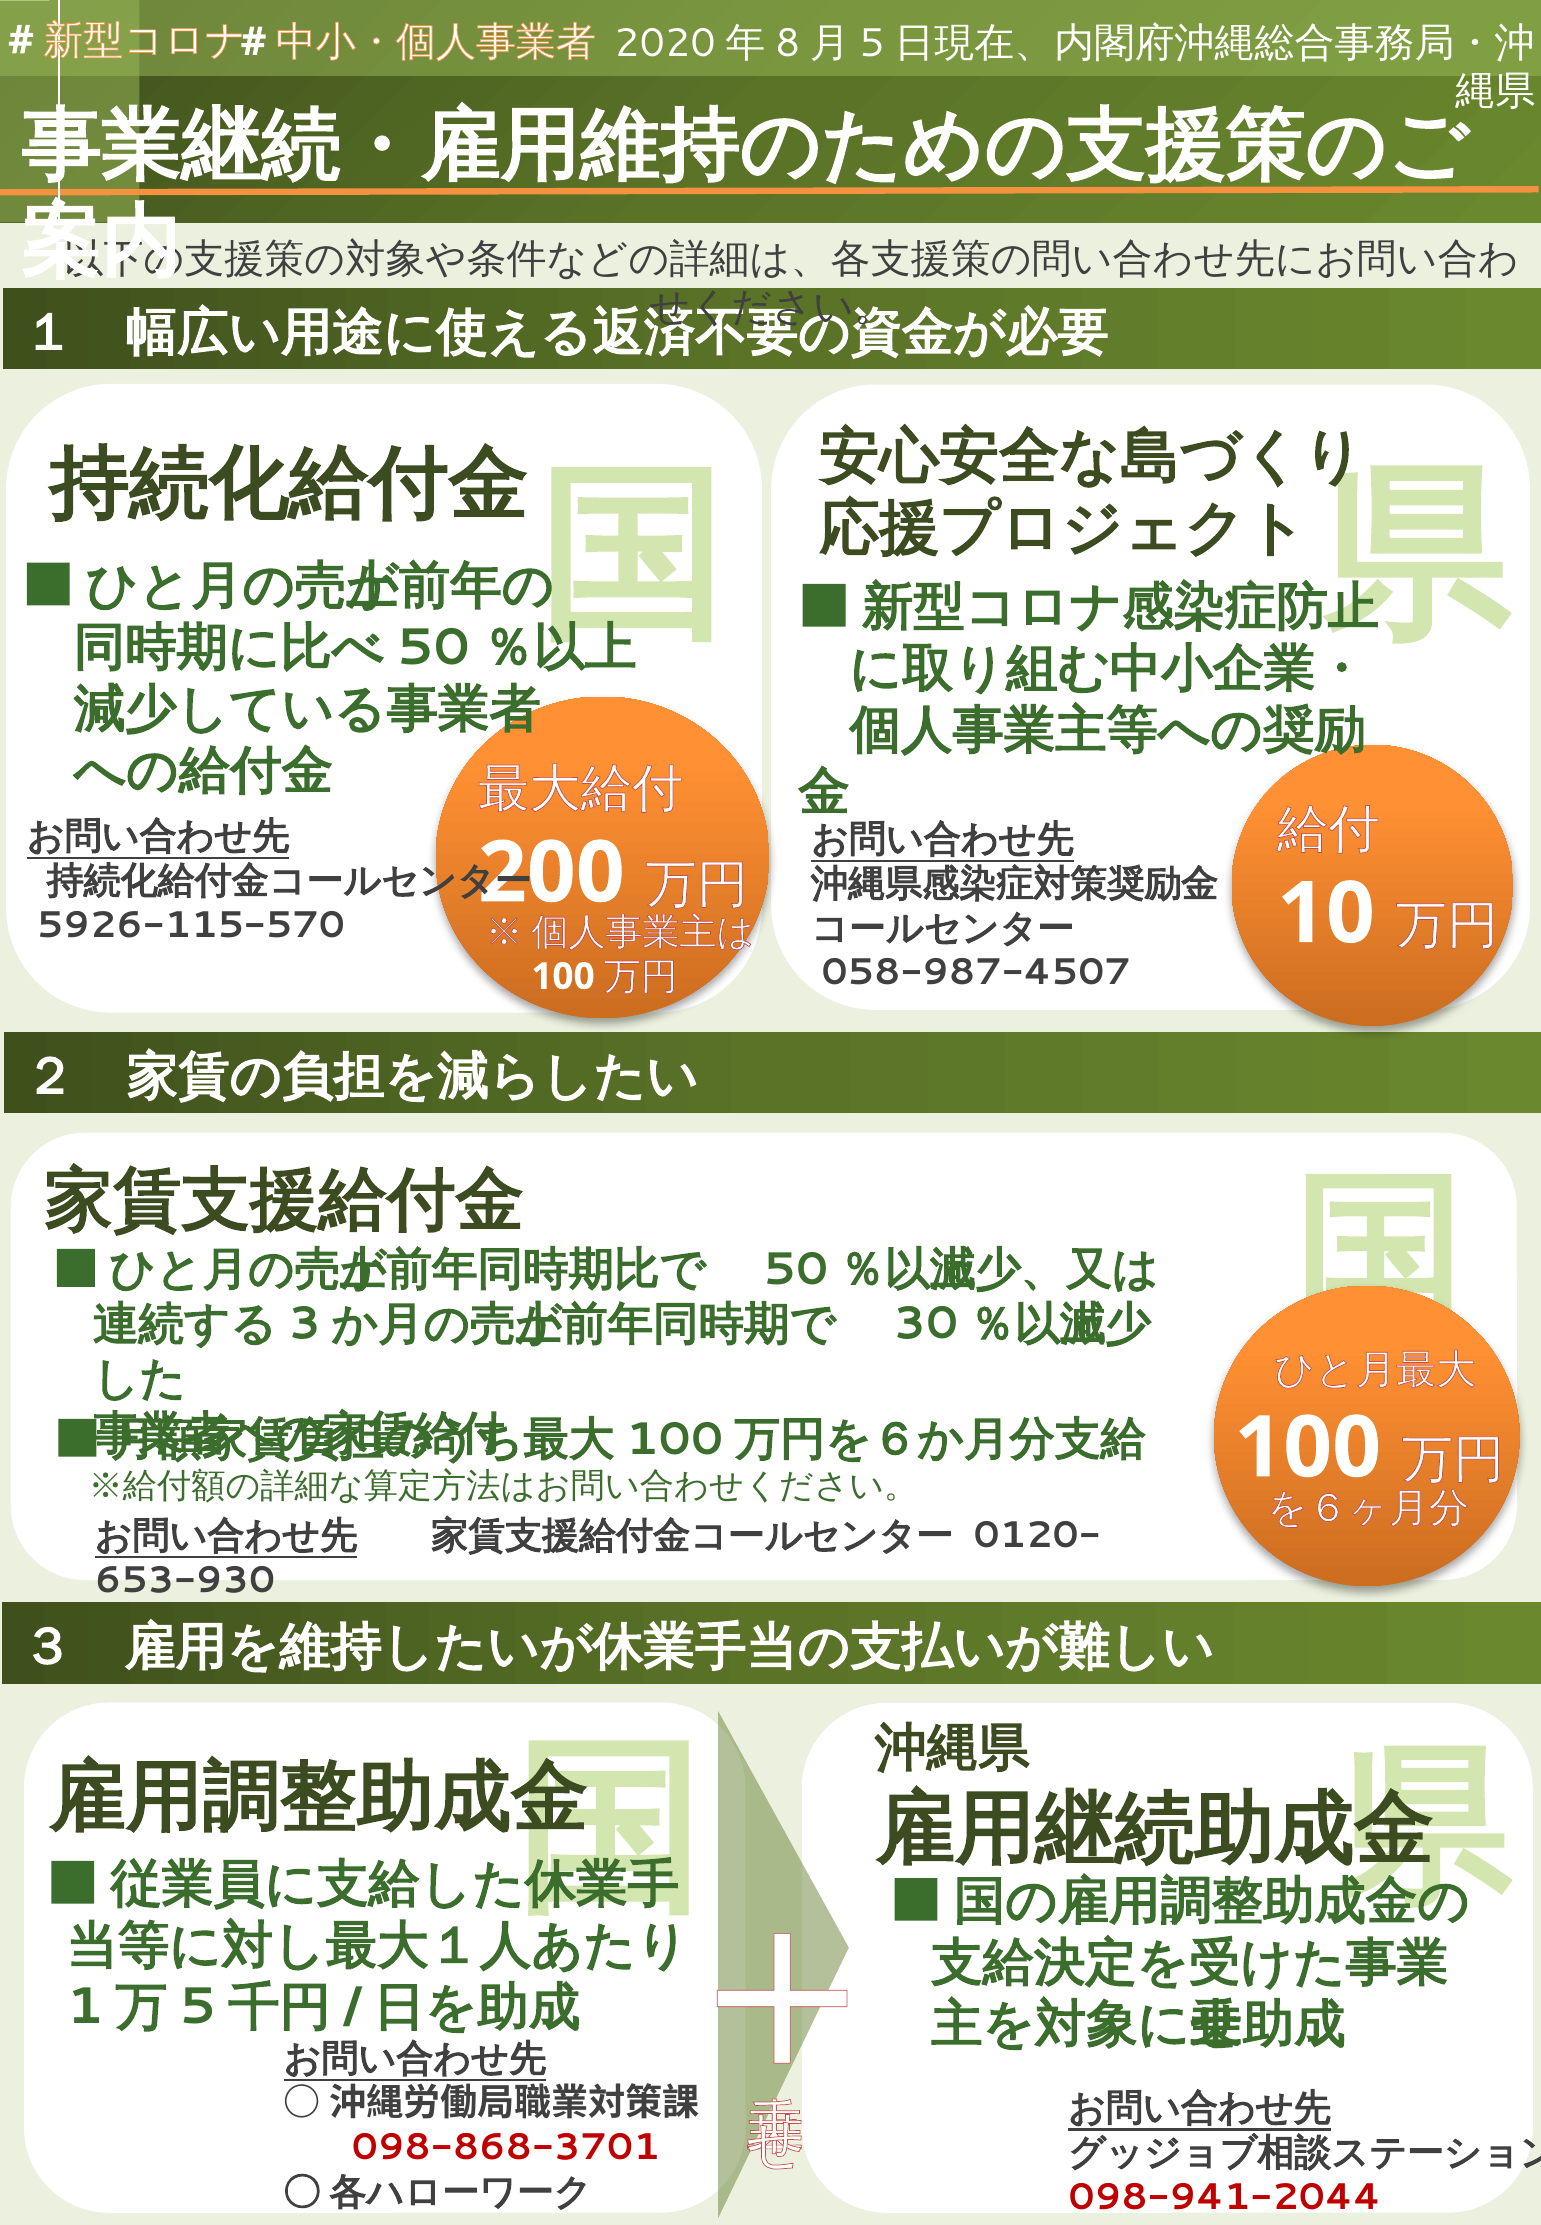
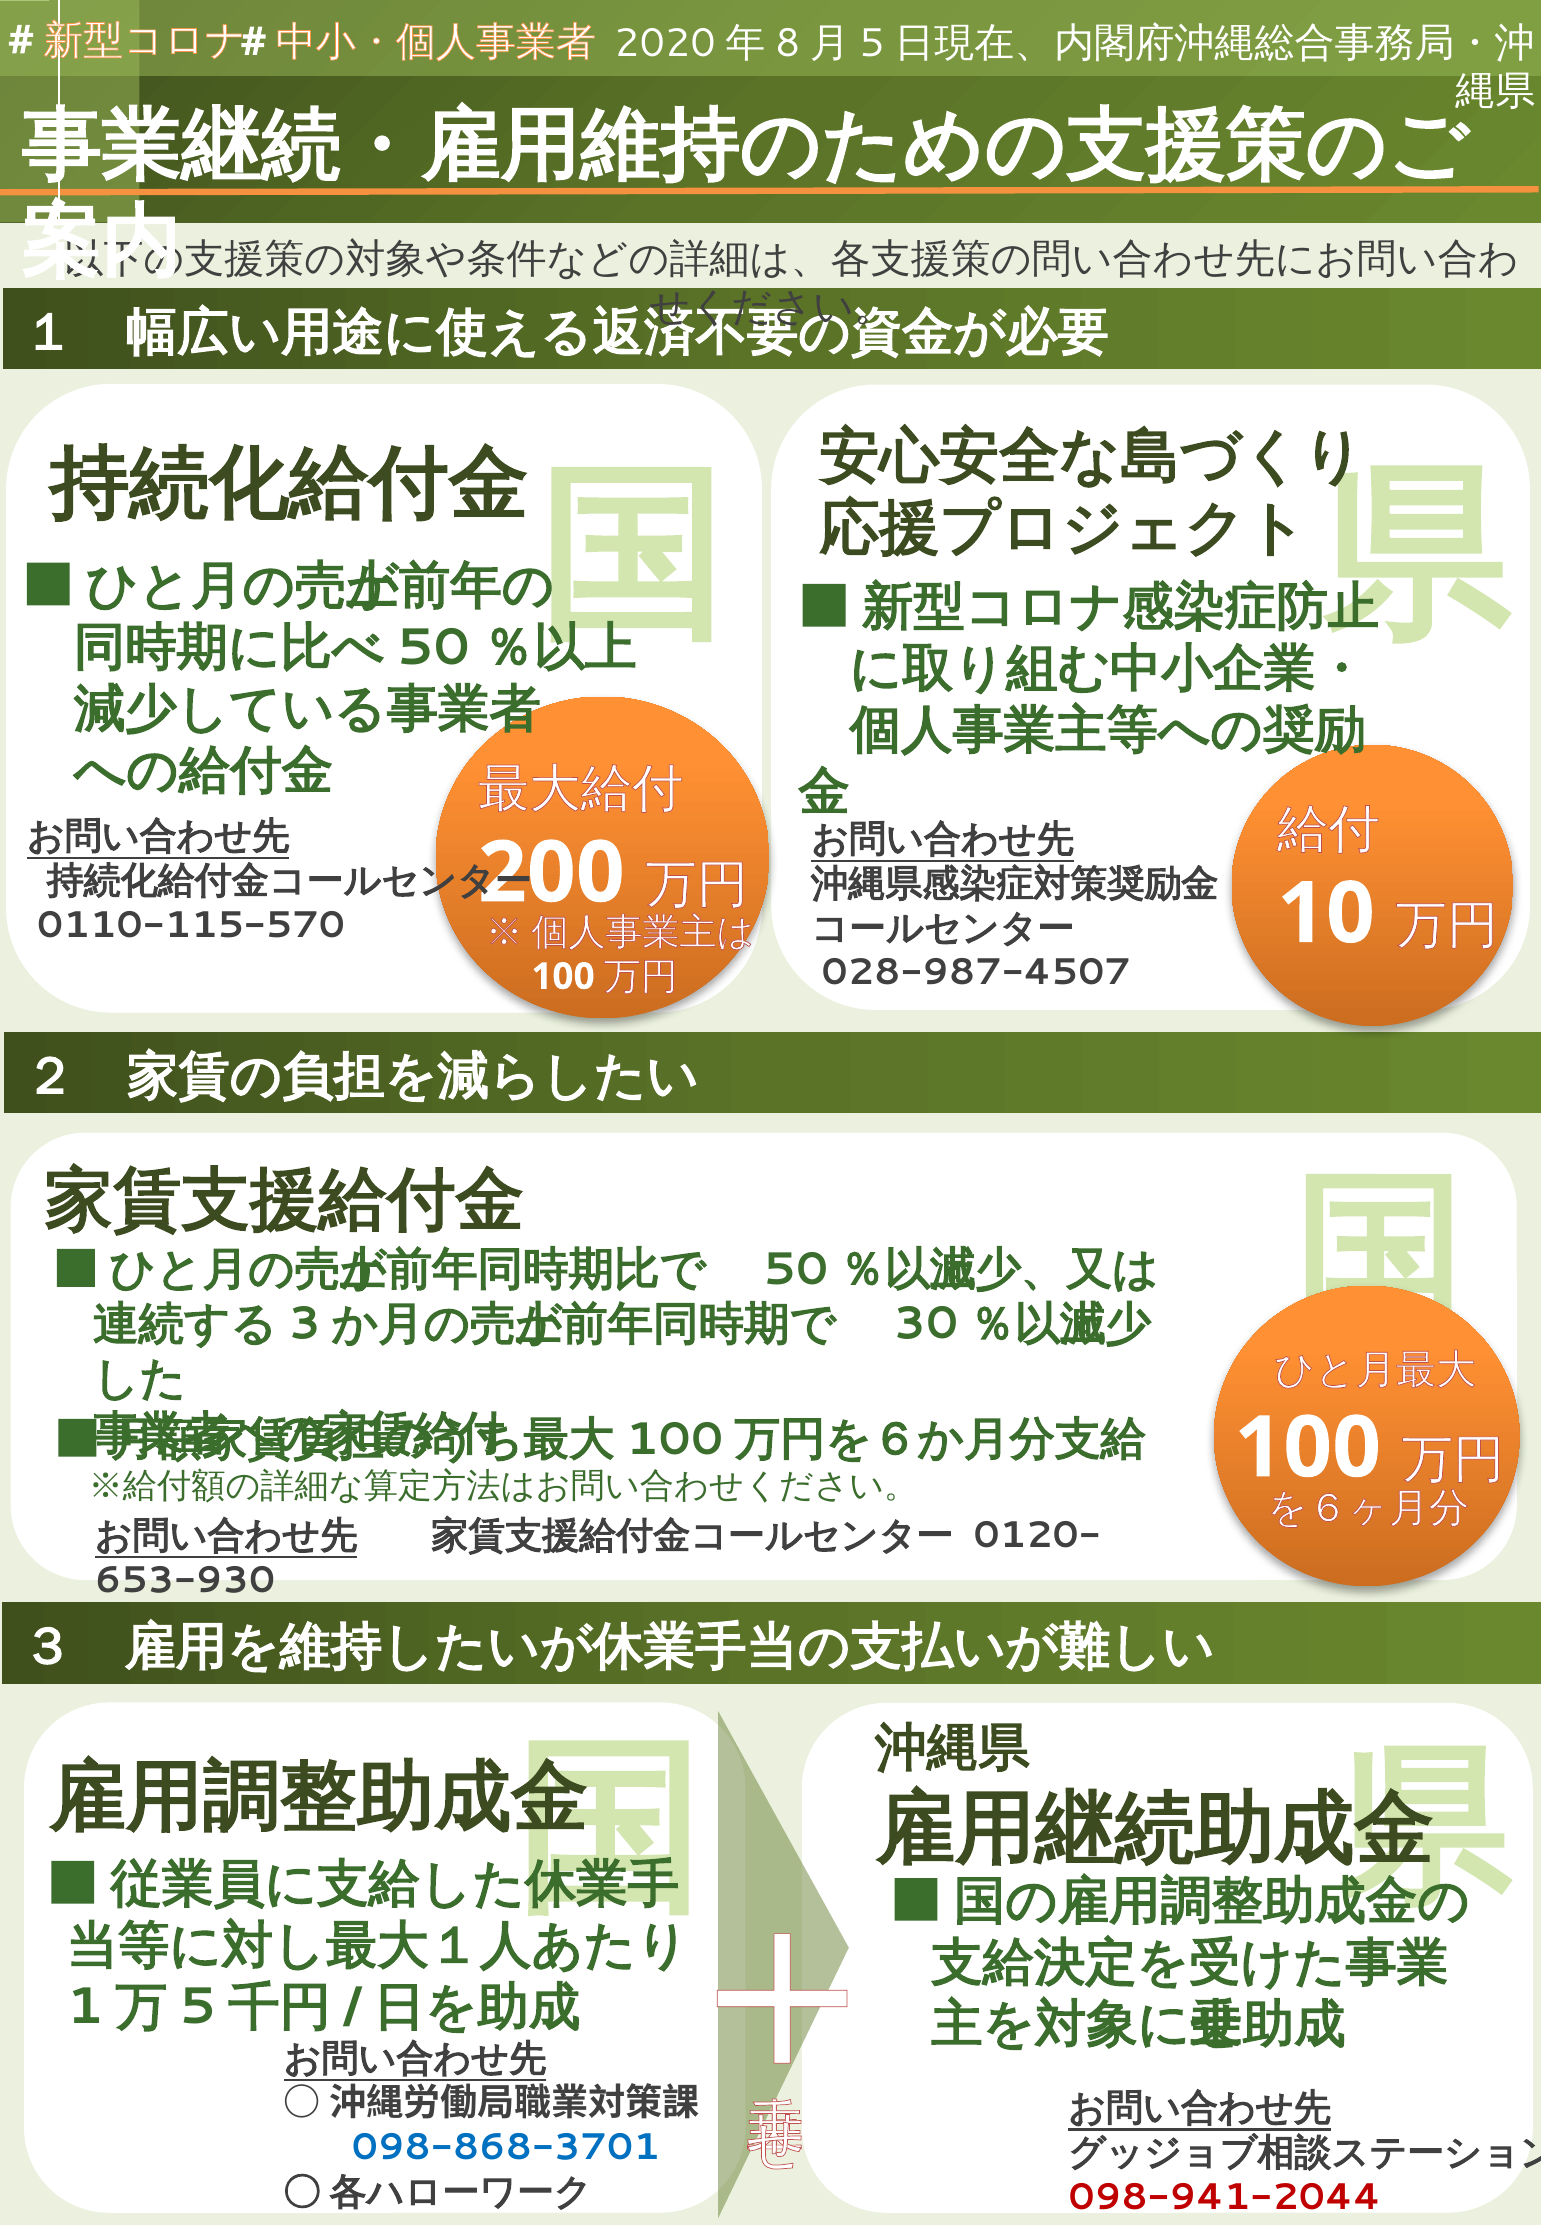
5926-115-570: 5926-115-570 -> 0110-115-570 (191, 925)
058-987-4507: 058-987-4507 -> 028-987-4507 (976, 973)
098-868-3701 colour: red -> blue (506, 2148)
